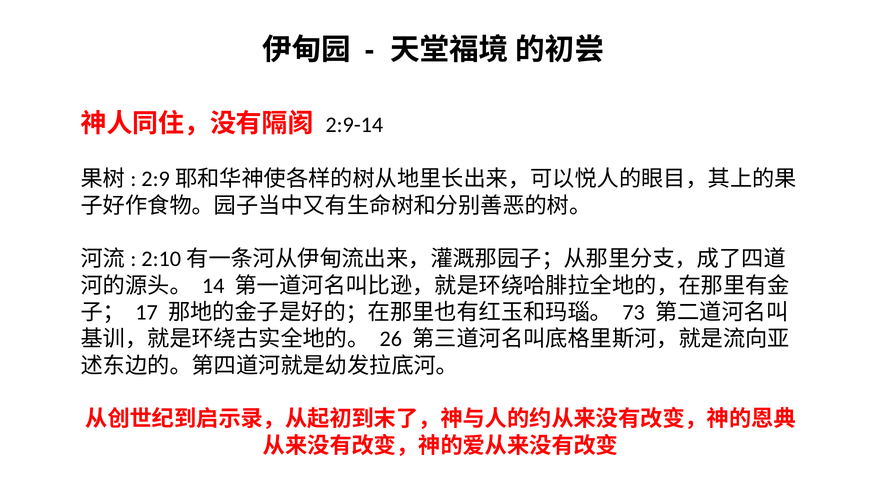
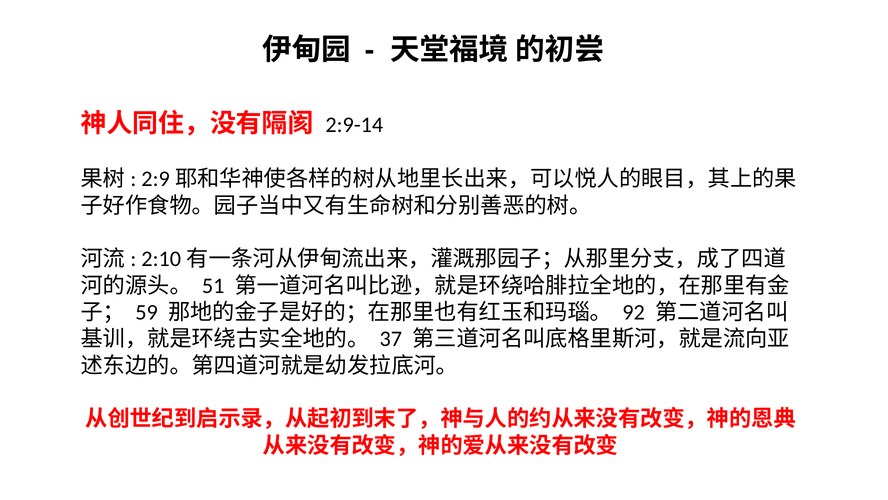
14: 14 -> 51 (213, 285)
17: 17 -> 59 (147, 312)
73: 73 -> 92 (634, 312)
26: 26 -> 37 (391, 339)
